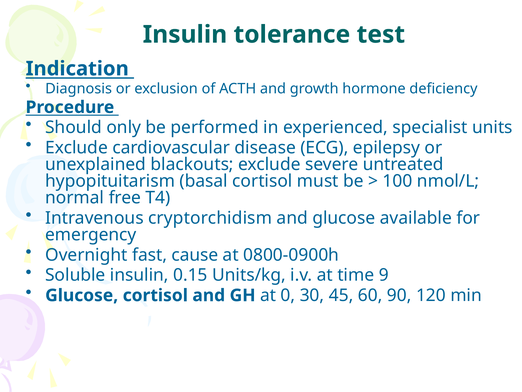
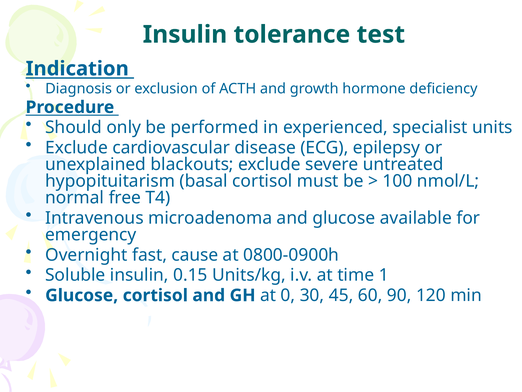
cryptorchidism: cryptorchidism -> microadenoma (210, 218)
9: 9 -> 1 (384, 275)
